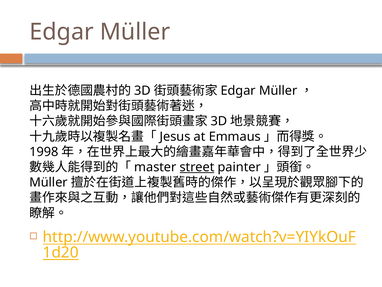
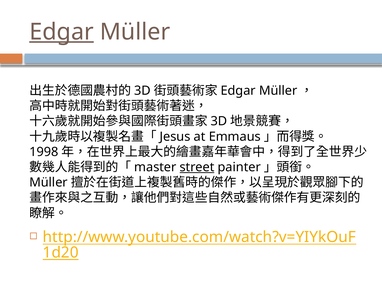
Edgar underline: none -> present (62, 32)
